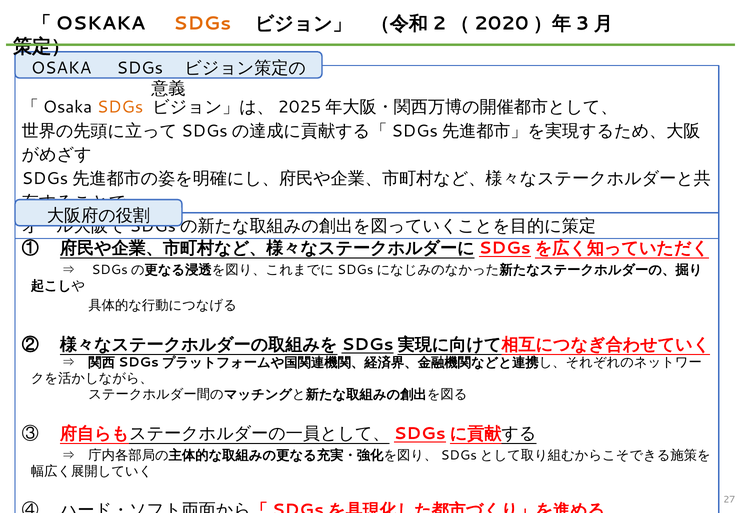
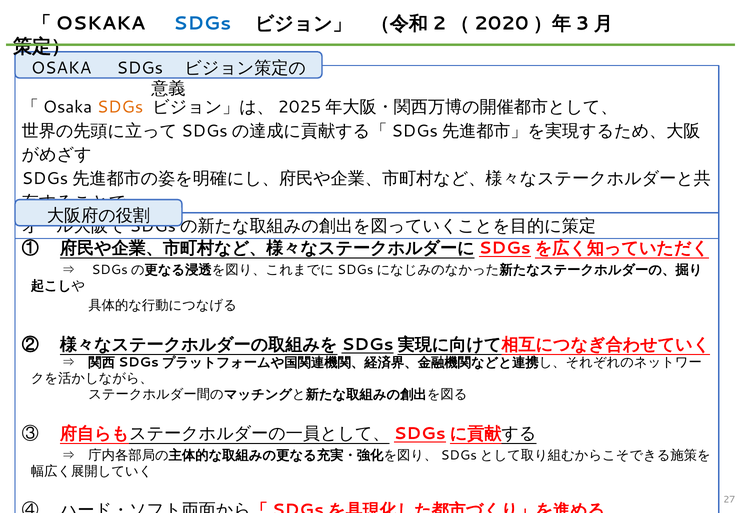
SDGs colour: orange -> blue (202, 23)
